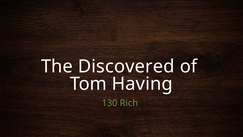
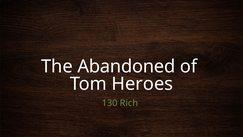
Discovered: Discovered -> Abandoned (126, 66)
Having: Having -> Heroes (142, 84)
